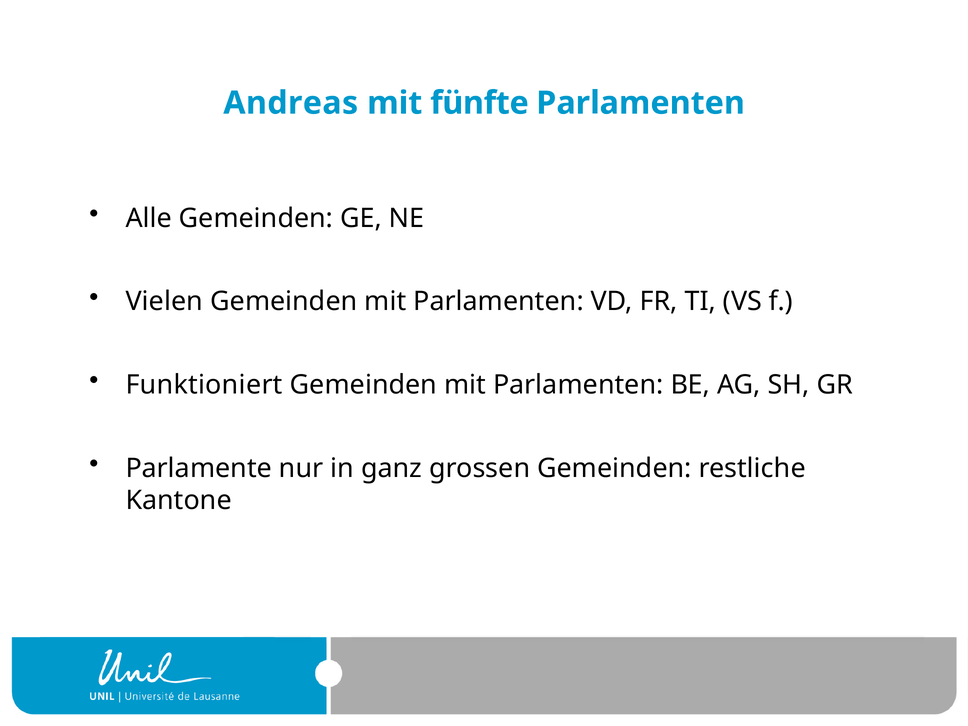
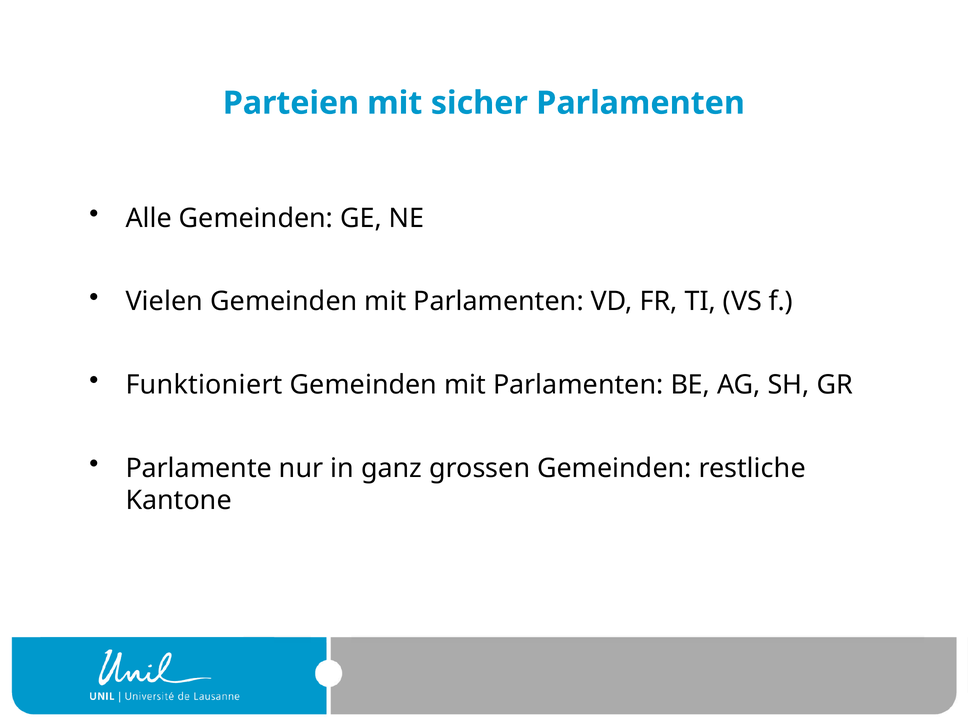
Andreas: Andreas -> Parteien (291, 103)
fünfte: fünfte -> sicher (479, 103)
